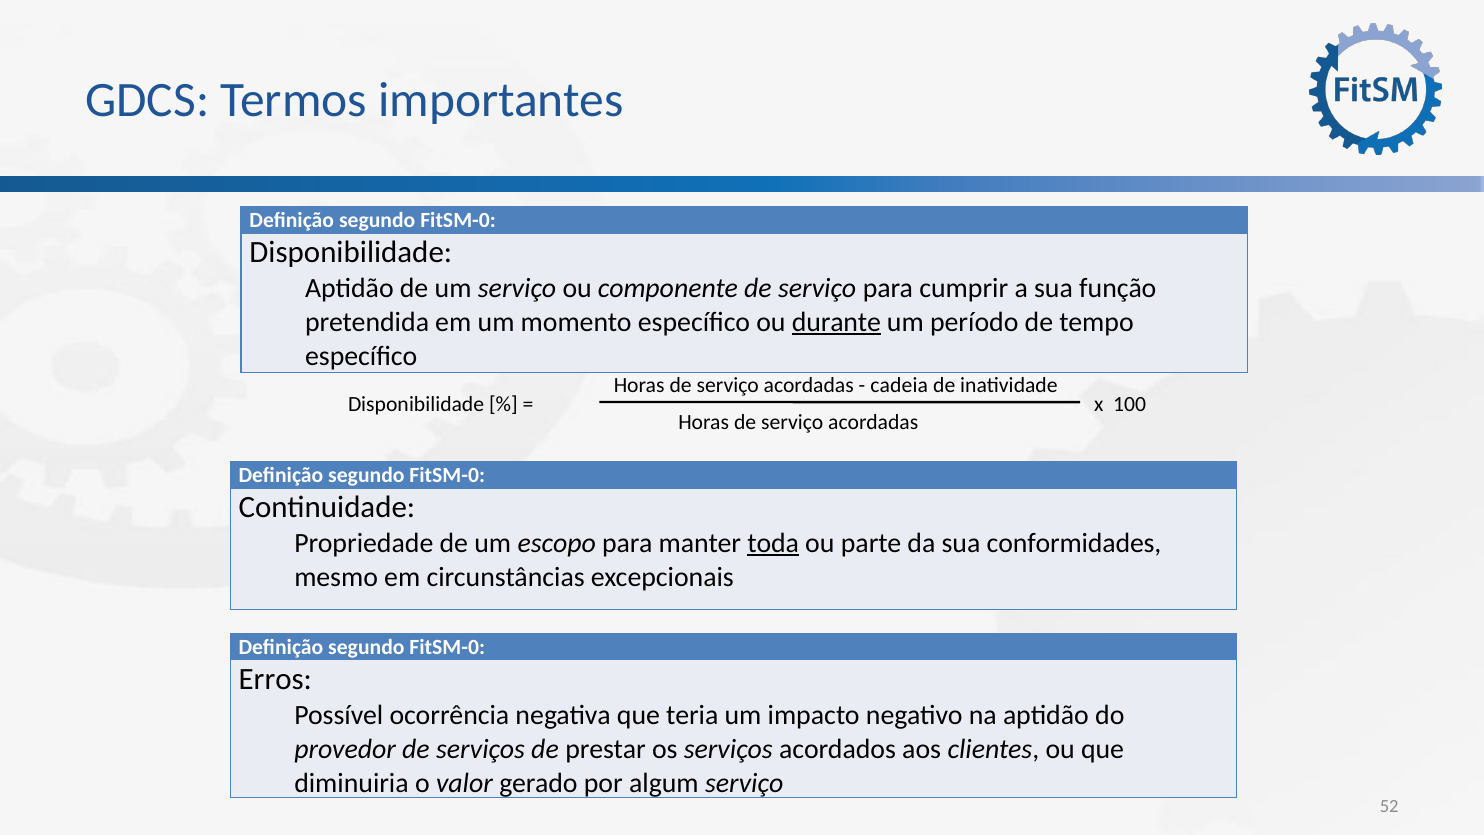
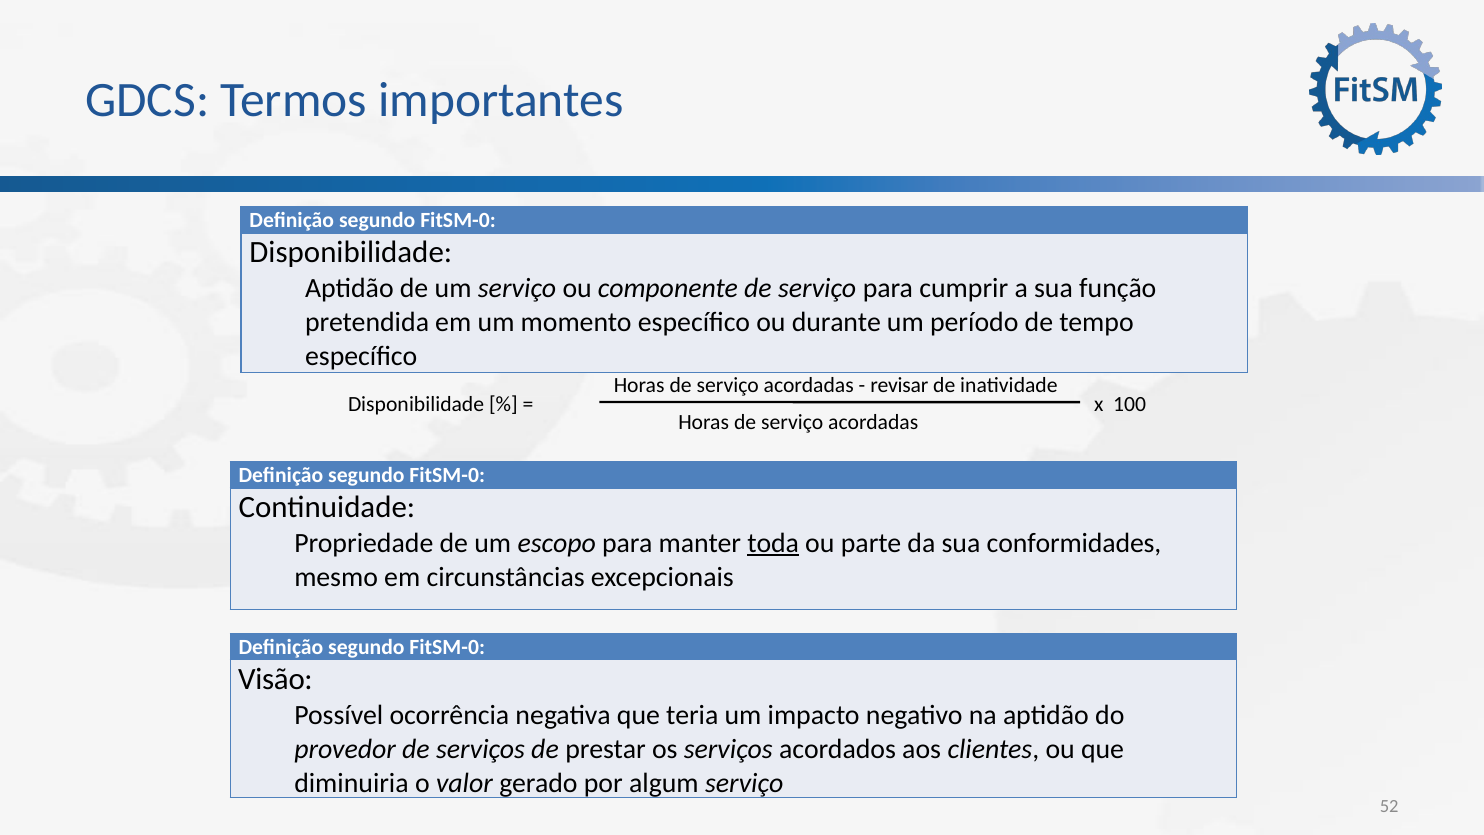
durante underline: present -> none (836, 322)
cadeia: cadeia -> revisar (899, 385)
Erros: Erros -> Visão (275, 679)
